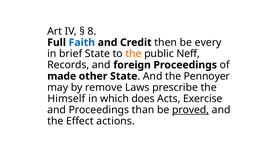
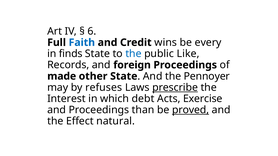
8: 8 -> 6 (92, 31)
then: then -> wins (166, 43)
brief: brief -> finds (71, 54)
the colour: orange -> blue (133, 54)
Neff: Neff -> Like (188, 54)
remove: remove -> refuses (104, 88)
prescribe underline: none -> present (175, 88)
Himself: Himself -> Interest (66, 99)
does: does -> debt (143, 99)
actions: actions -> natural (116, 121)
